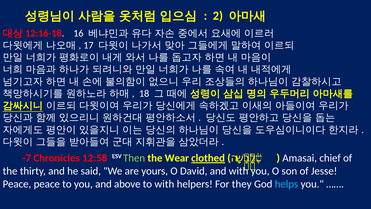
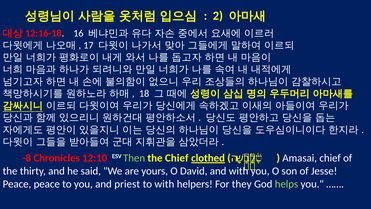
-7: -7 -> -8 (27, 158)
12:58: 12:58 -> 12:10 (95, 158)
the Wear: Wear -> Chief (177, 158)
above: above -> priest (127, 184)
helps colour: light blue -> light green (286, 184)
